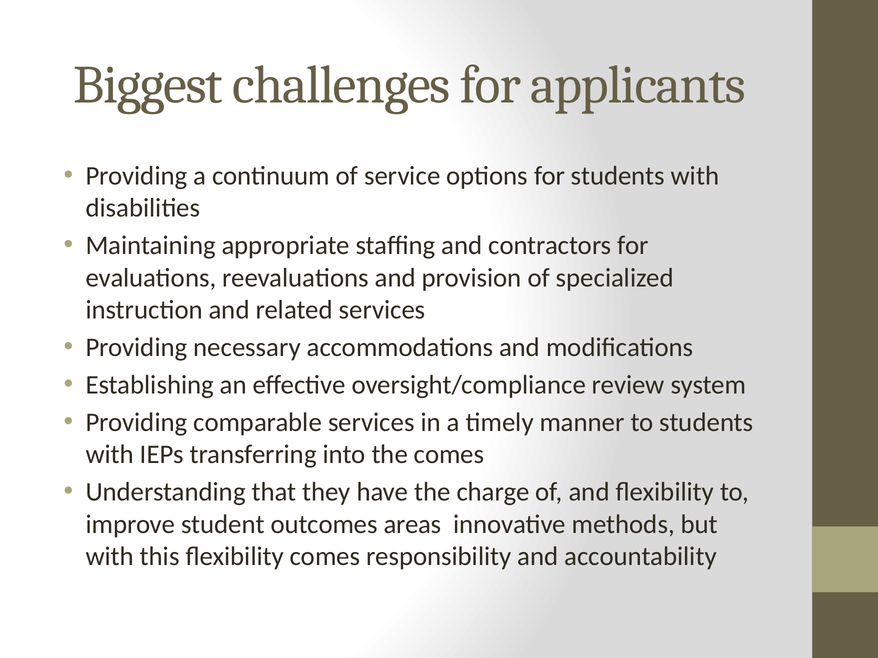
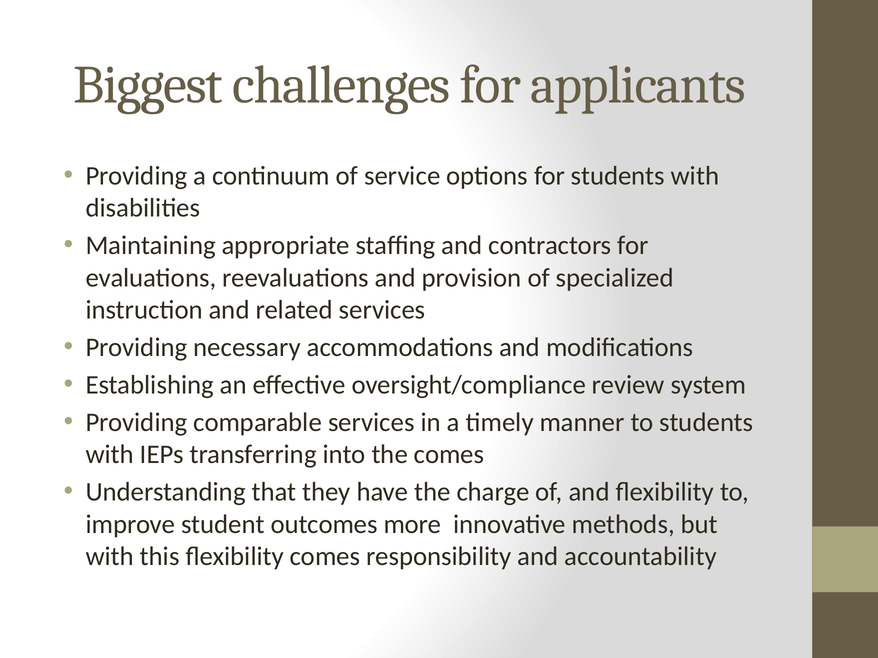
areas: areas -> more (413, 525)
